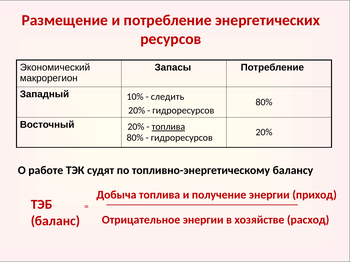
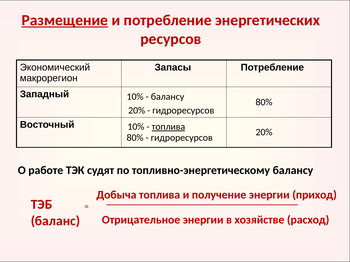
Размещение underline: none -> present (65, 20)
следить: следить -> балансу (168, 97)
20%: 20% -> 10% (136, 127)
